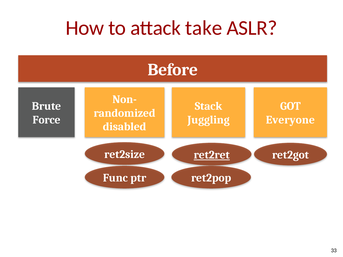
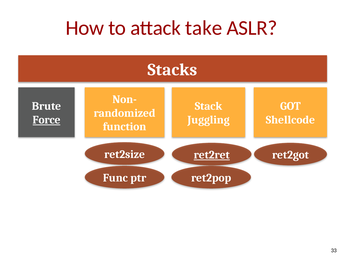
Before: Before -> Stacks (173, 70)
Force underline: none -> present (46, 120)
Everyone: Everyone -> Shellcode (290, 120)
disabled: disabled -> function (125, 127)
